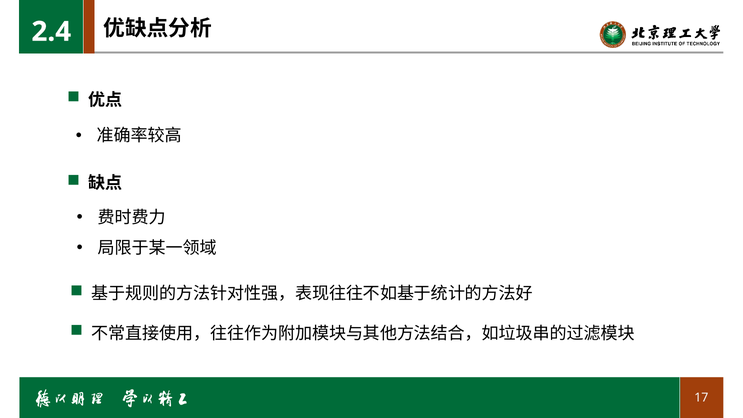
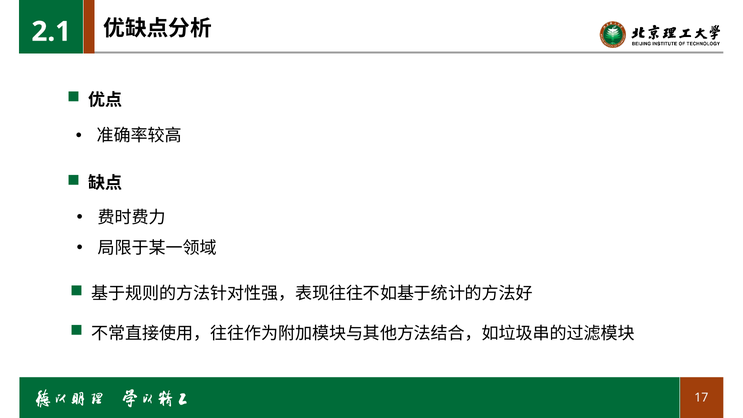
2.4: 2.4 -> 2.1 (51, 32)
